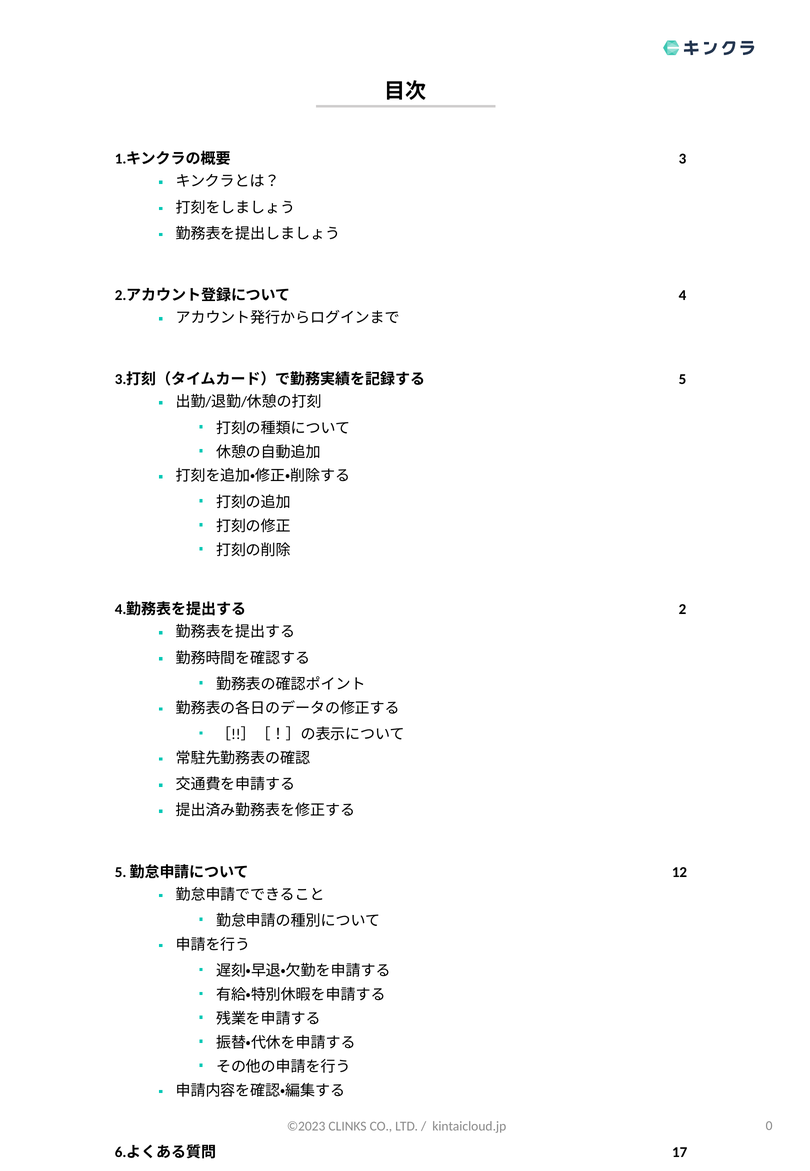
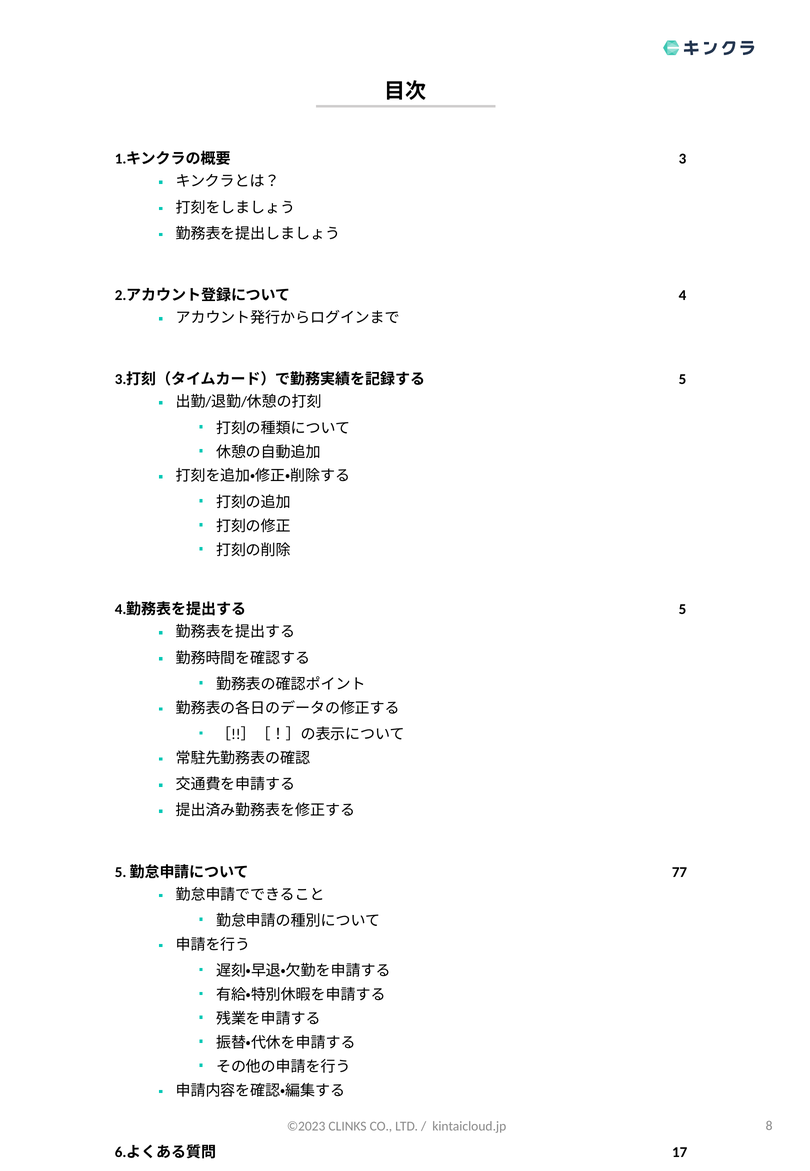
2: 2 -> 5 (682, 609)
12: 12 -> 77 (679, 871)
0: 0 -> 8 (769, 1125)
